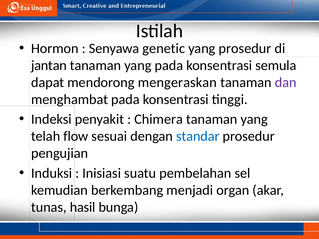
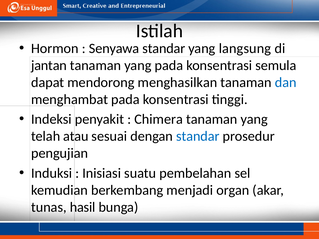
Senyawa genetic: genetic -> standar (164, 48)
yang prosedur: prosedur -> langsung (245, 48)
mengeraskan: mengeraskan -> menghasilkan (178, 83)
dan colour: purple -> blue (286, 83)
flow: flow -> atau (76, 136)
